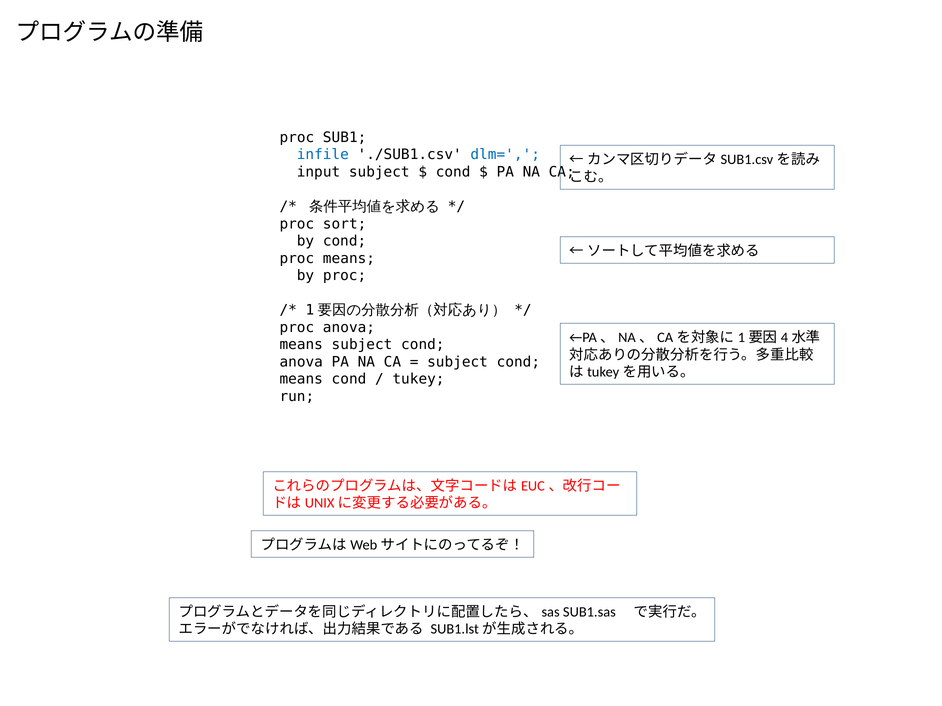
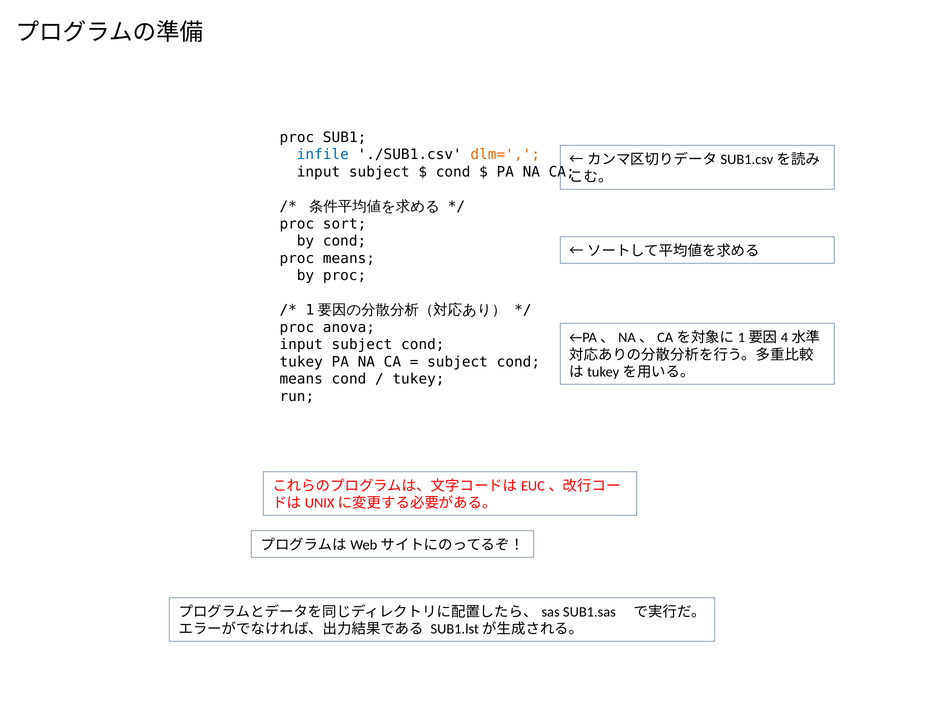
dlm= colour: blue -> orange (505, 155)
means: means -> input (301, 345)
anova: anova -> tukey (301, 362)
